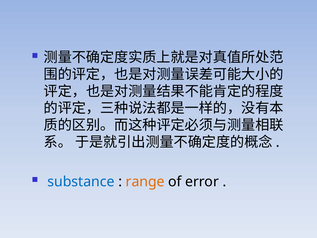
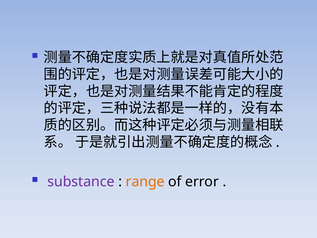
substance colour: blue -> purple (81, 181)
